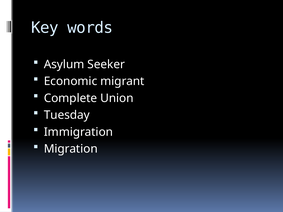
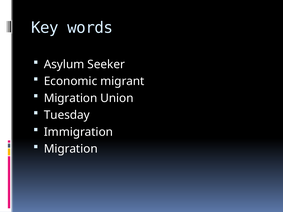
Complete: Complete -> Migration (71, 98)
